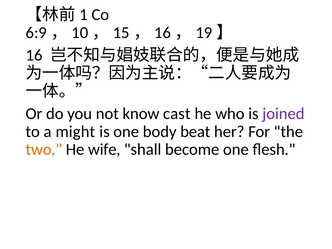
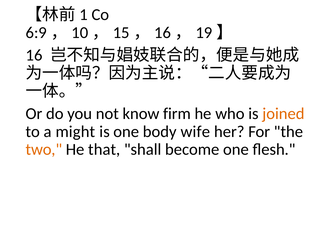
cast: cast -> firm (177, 114)
joined colour: purple -> orange (283, 114)
beat: beat -> wife (195, 132)
wife: wife -> that (104, 149)
